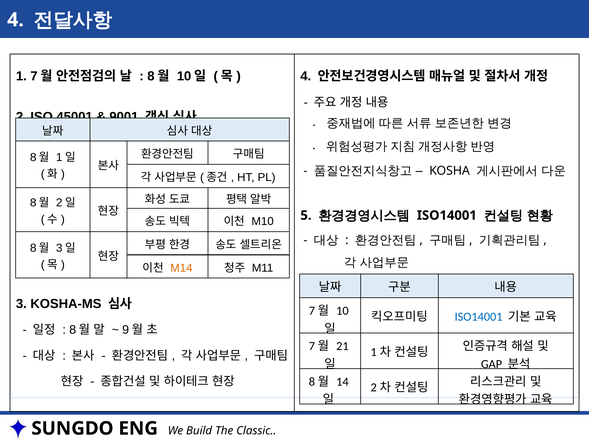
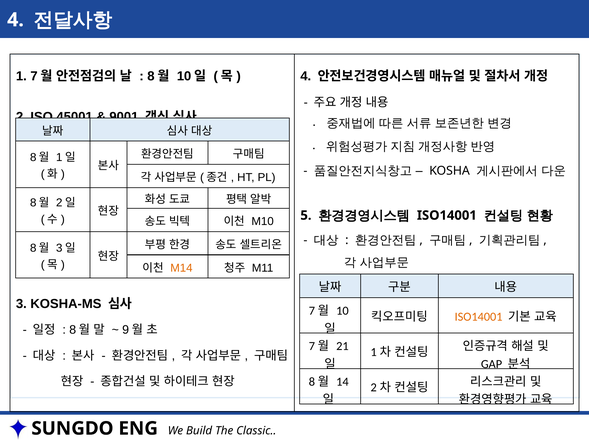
ISO14001 colour: blue -> orange (479, 317)
